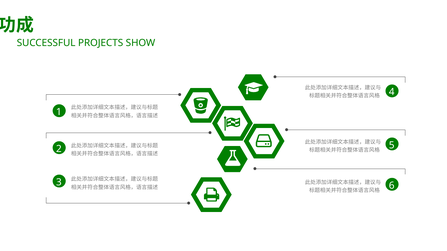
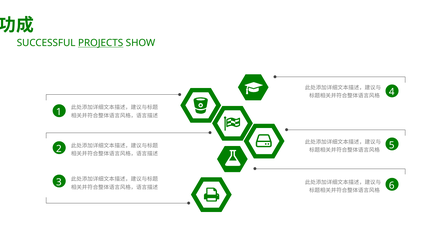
PROJECTS underline: none -> present (101, 43)
